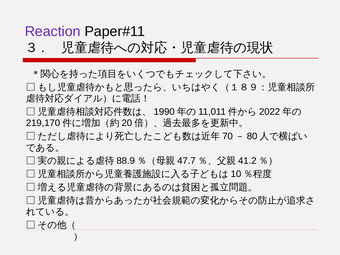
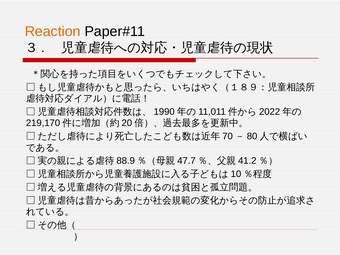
Reaction colour: purple -> orange (53, 31)
